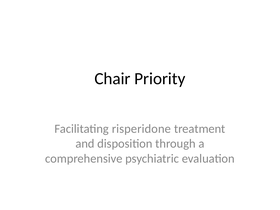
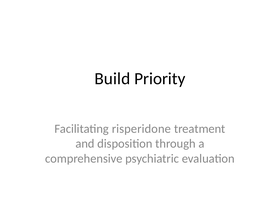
Chair: Chair -> Build (112, 79)
